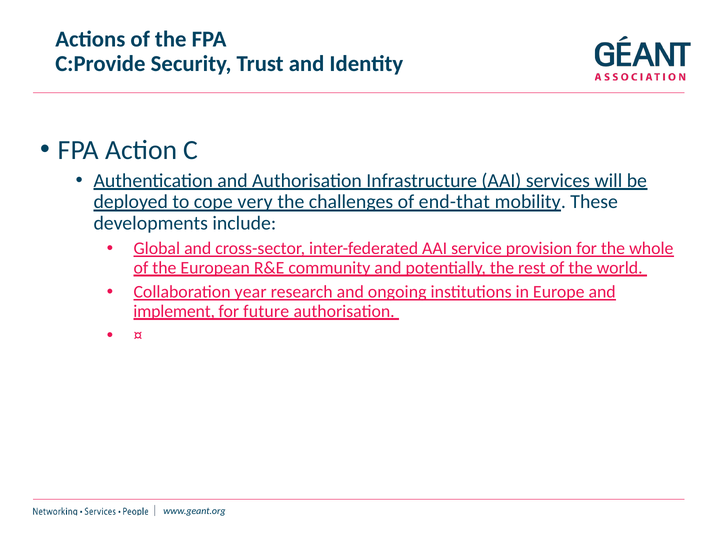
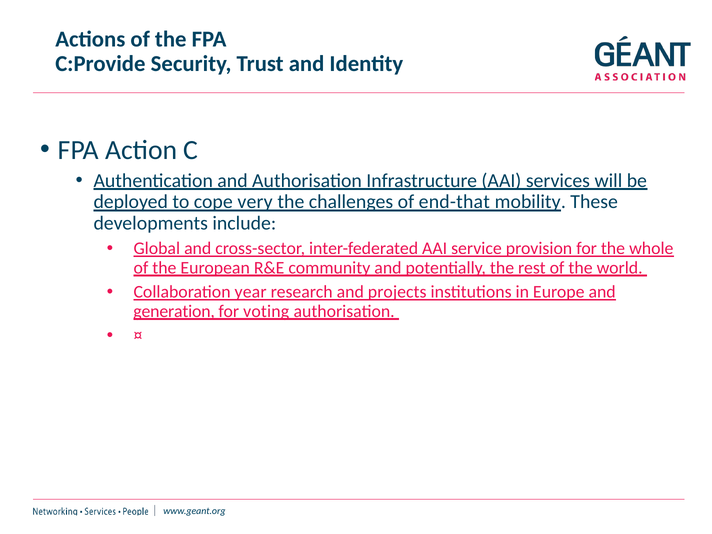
ongoing: ongoing -> projects (397, 292)
implement: implement -> generation (174, 311)
future: future -> voting (266, 311)
